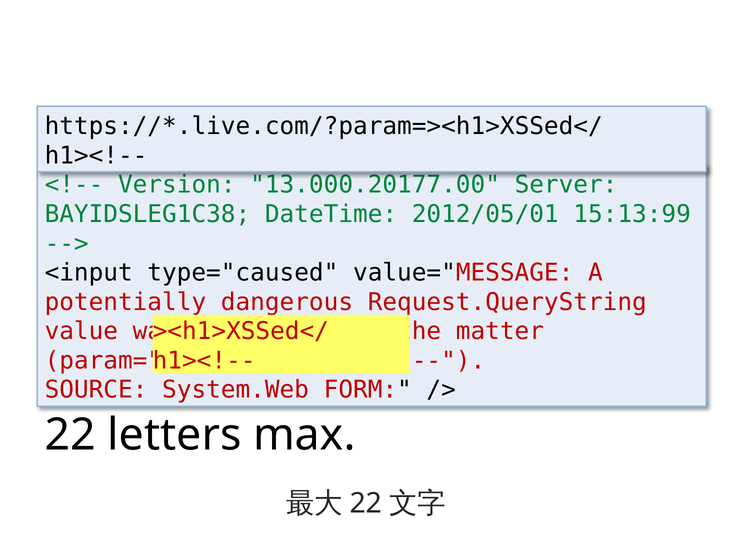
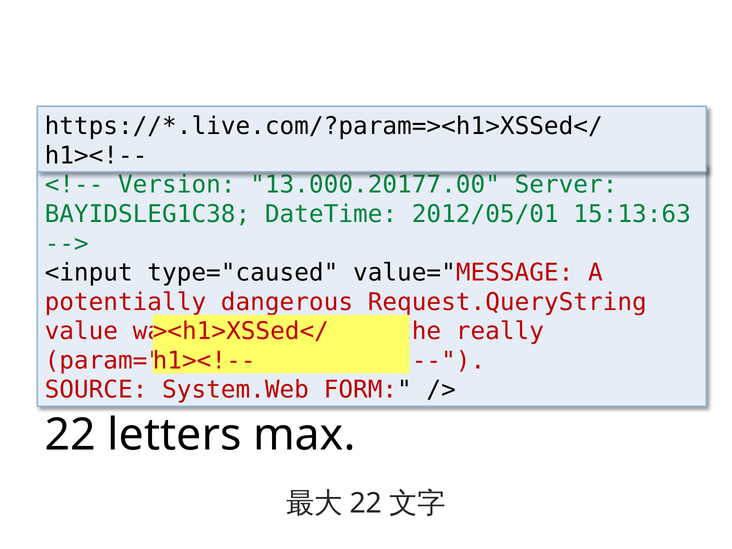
15:13:99: 15:13:99 -> 15:13:63 (632, 214)
matter: matter -> really (500, 331)
